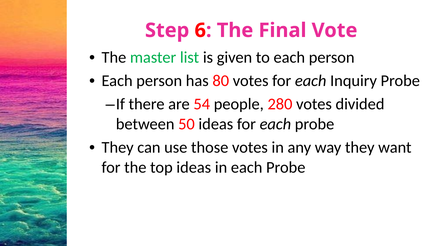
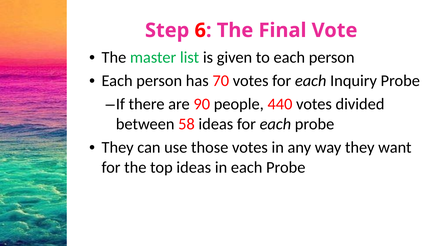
80: 80 -> 70 (221, 81)
54: 54 -> 90 (202, 104)
280: 280 -> 440 (280, 104)
50: 50 -> 58 (186, 124)
